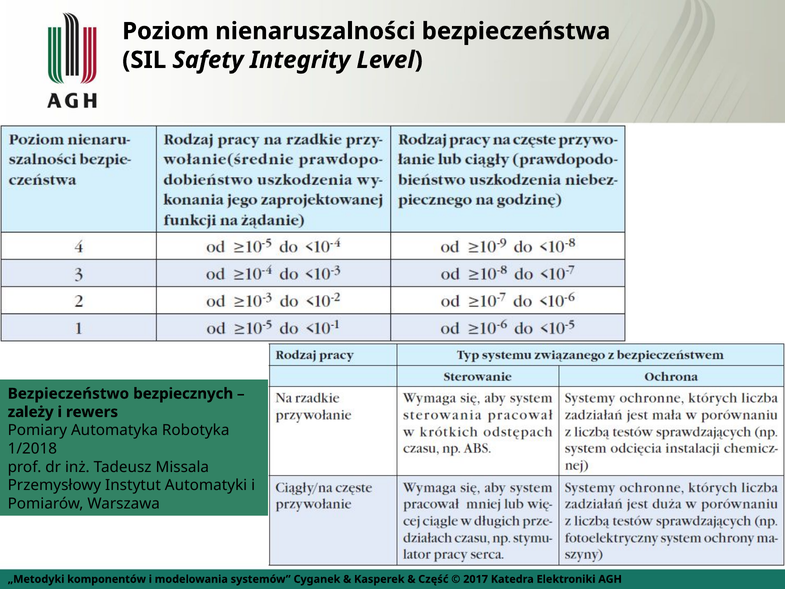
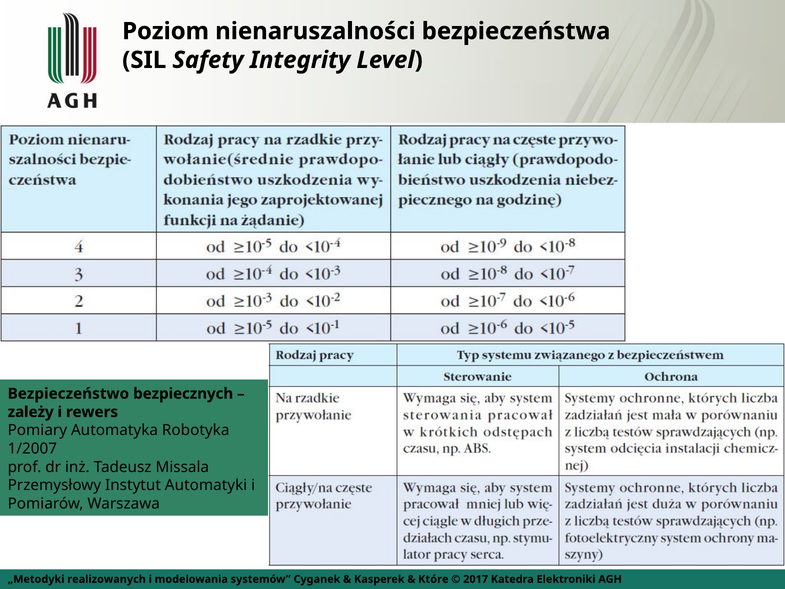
1/2018: 1/2018 -> 1/2007 (32, 448)
komponentów: komponentów -> realizowanych (107, 579)
Część: Część -> Które (433, 579)
